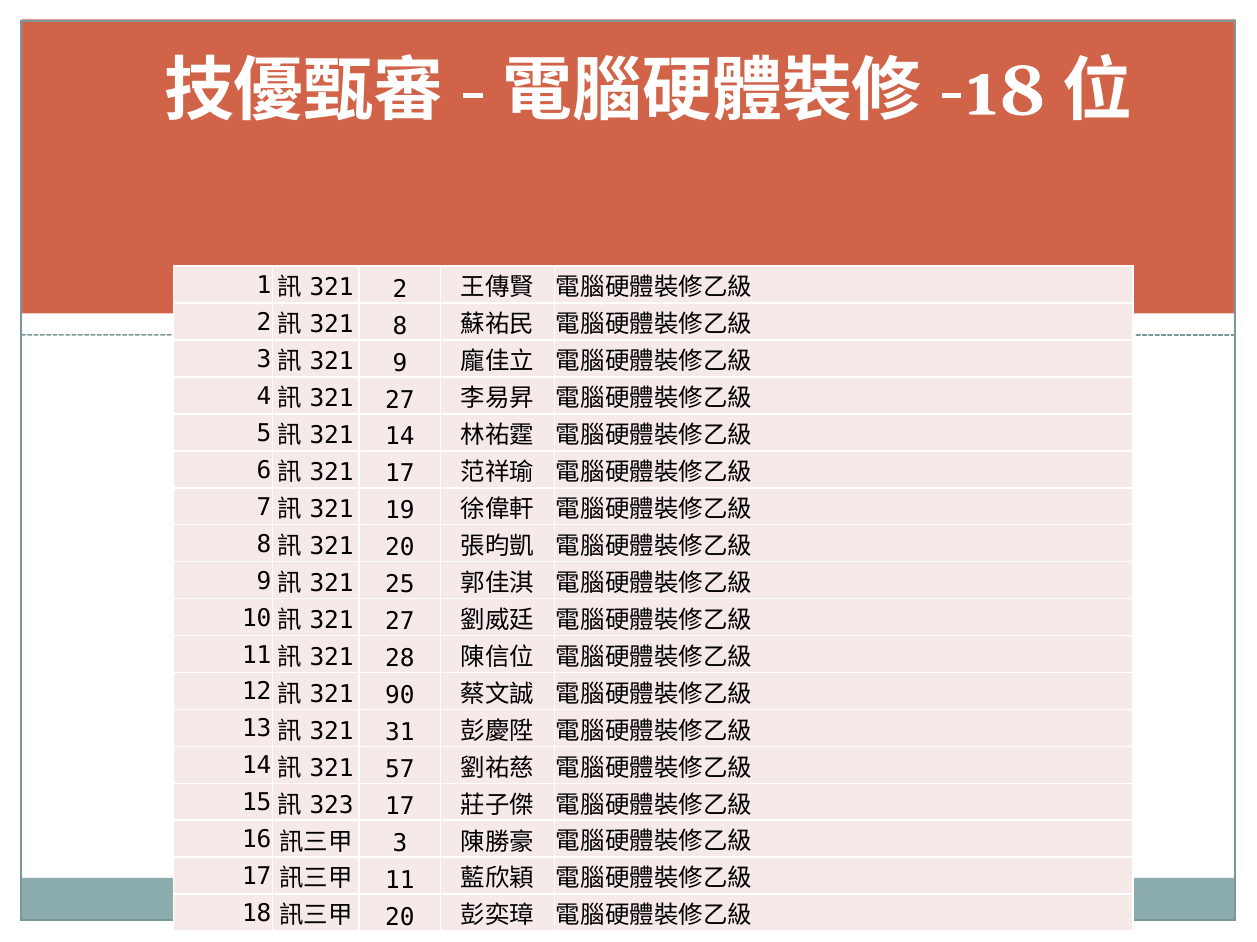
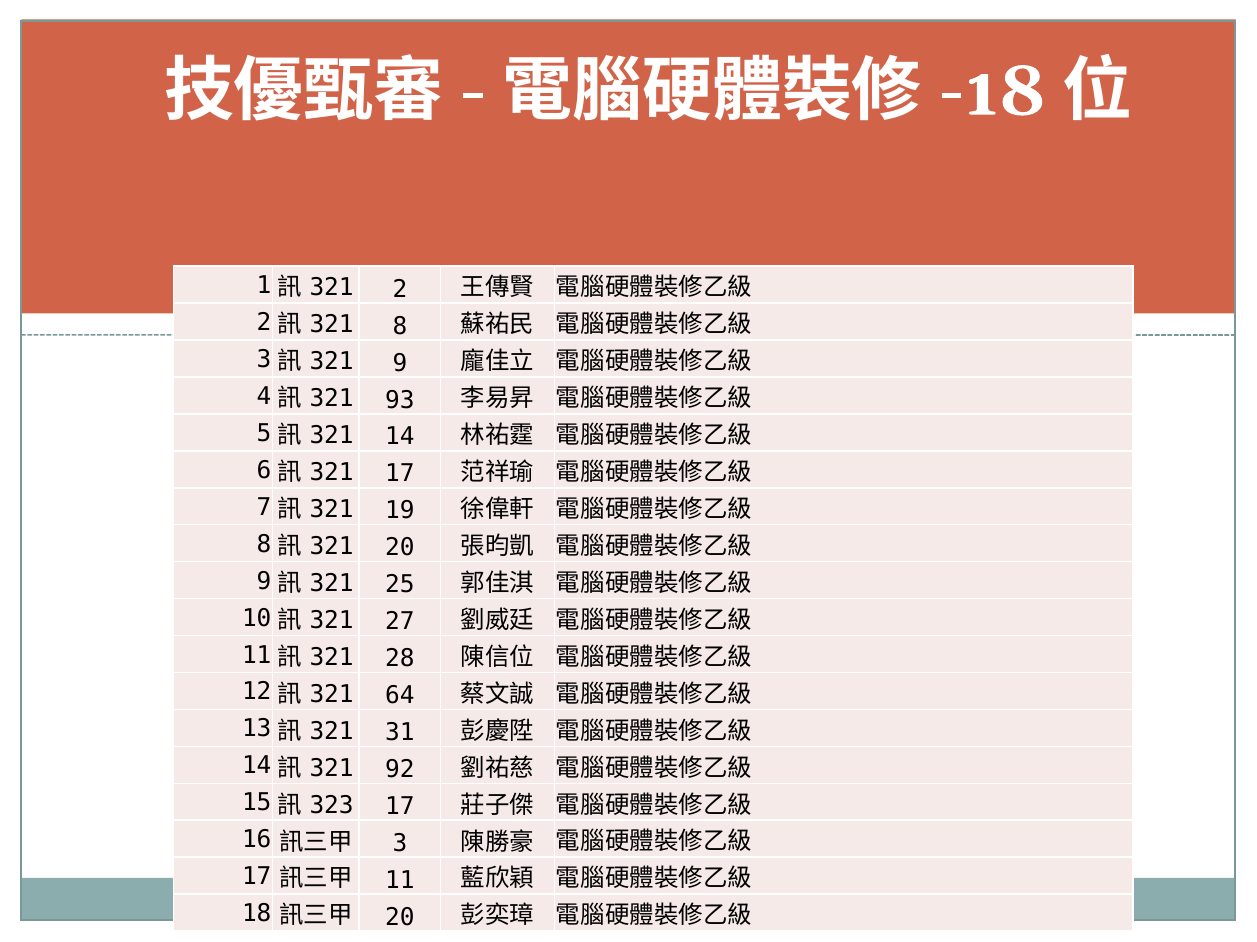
27: 27 -> 93 (400, 400)
90: 90 -> 64 (400, 696)
57: 57 -> 92 (400, 770)
